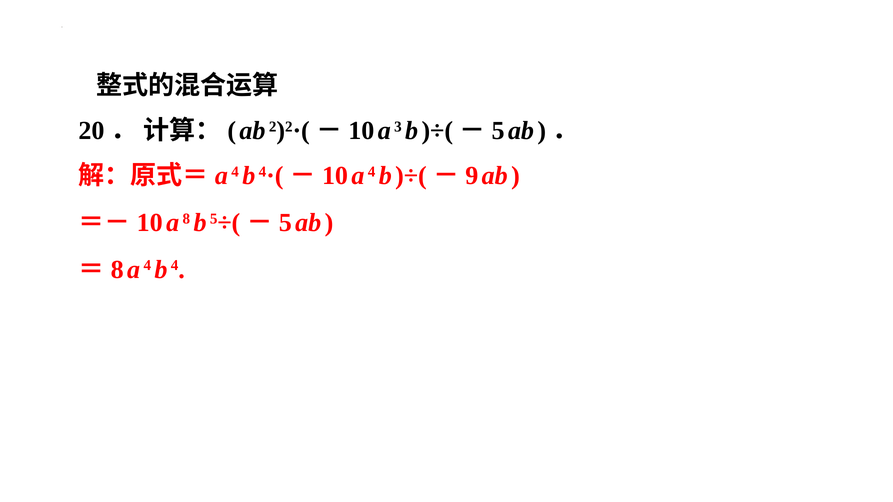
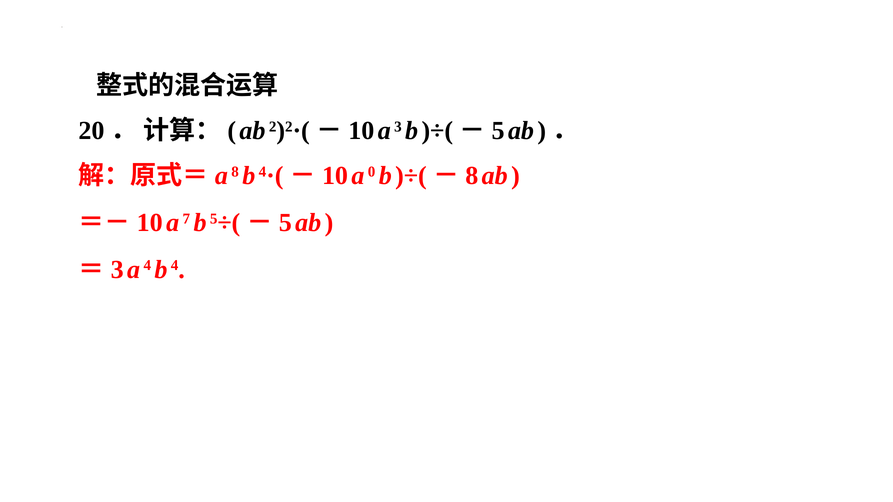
4: 4 -> 8 (235, 172)
4: 4 -> 0 (372, 172)
9: 9 -> 8 (472, 176)
a 8: 8 -> 7 (186, 219)
8: 8 -> 3 (117, 270)
